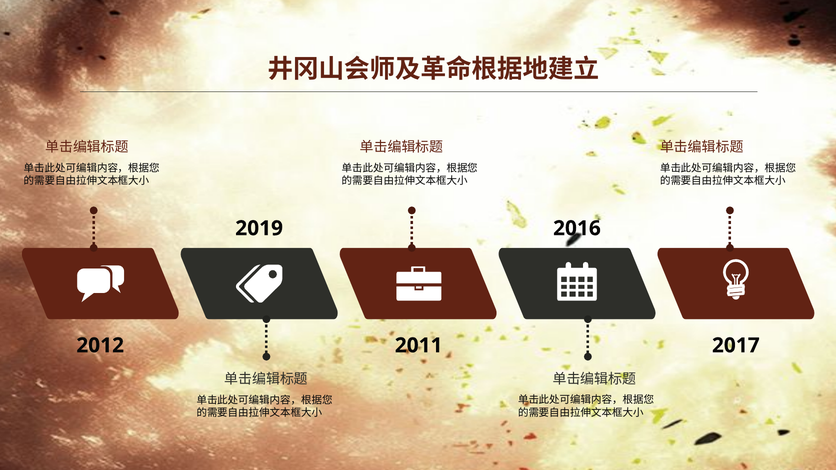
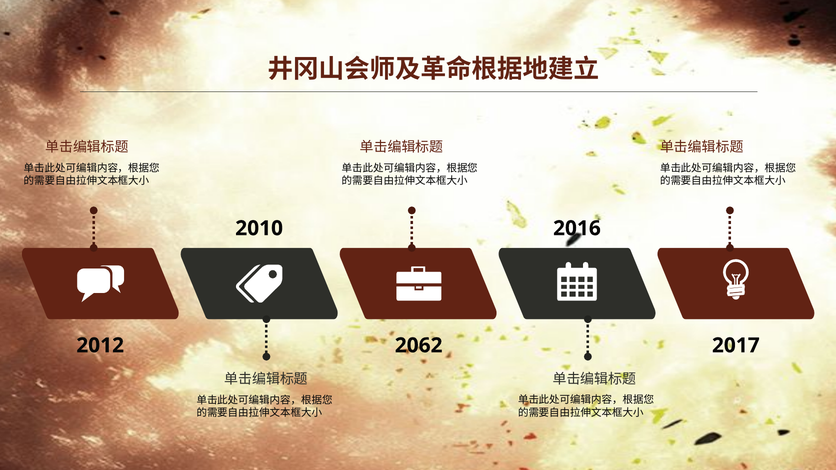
2019: 2019 -> 2010 (259, 228)
2011: 2011 -> 2062 (419, 346)
